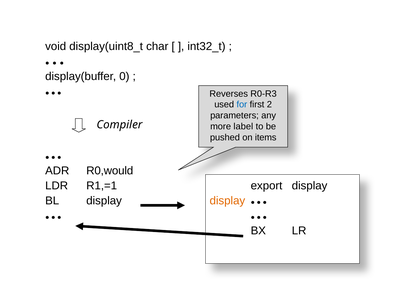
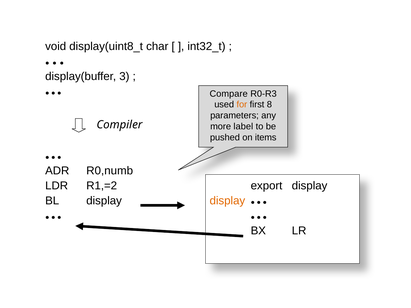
0: 0 -> 3 (124, 76)
Reverses: Reverses -> Compare (229, 94)
for colour: blue -> orange (242, 105)
2: 2 -> 8 (269, 105)
R0,would: R0,would -> R0,numb (110, 171)
R1,=1: R1,=1 -> R1,=2 (102, 186)
